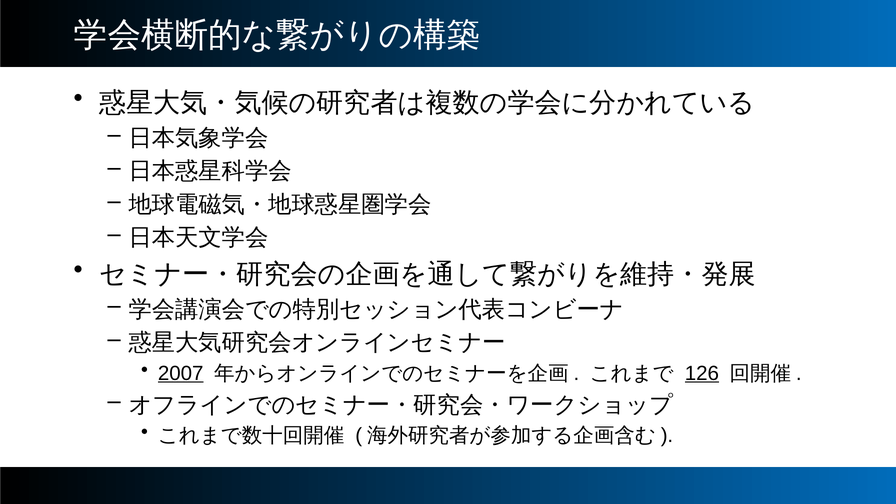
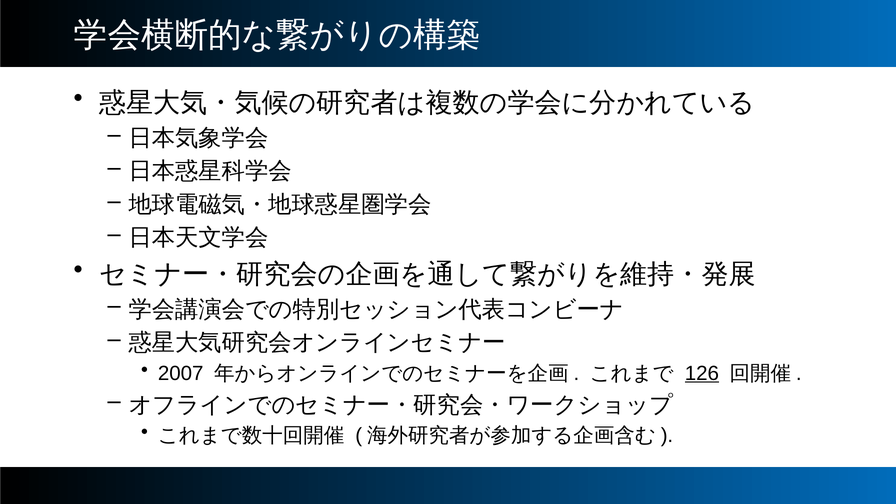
2007 underline: present -> none (181, 373)
